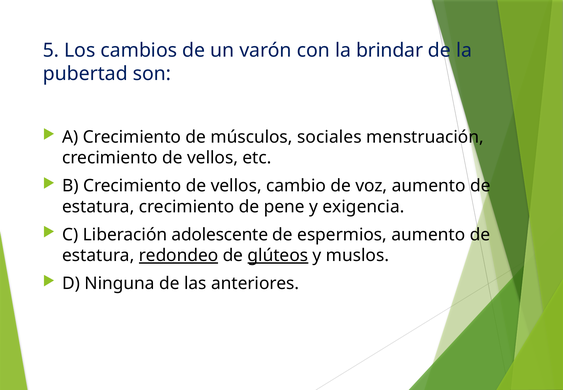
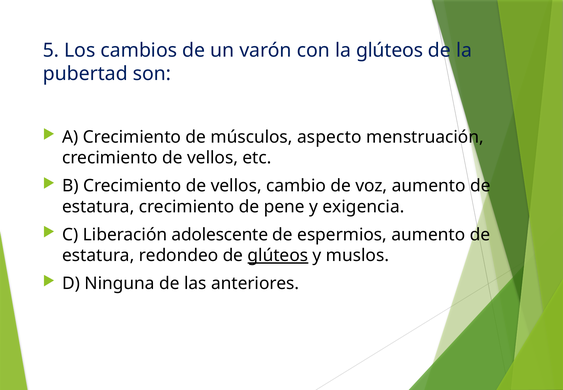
la brindar: brindar -> glúteos (390, 50)
sociales: sociales -> aspecto (329, 137)
redondeo underline: present -> none (179, 255)
